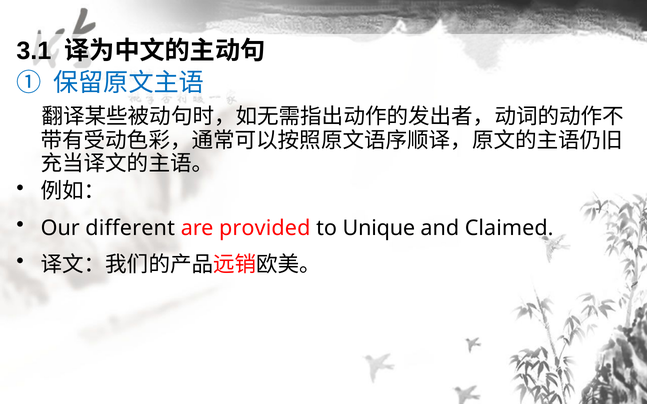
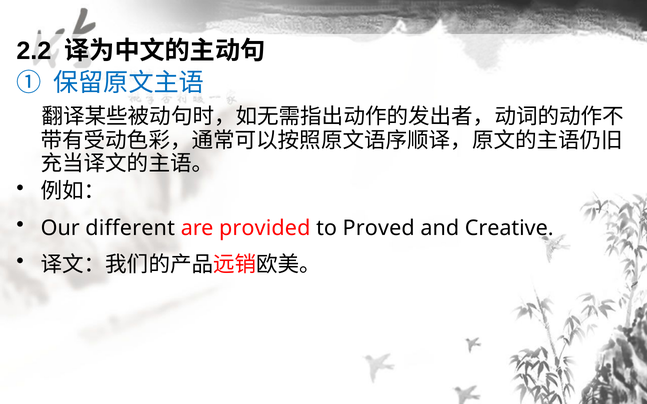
3.1: 3.1 -> 2.2 (34, 51)
Unique: Unique -> Proved (379, 228)
Claimed: Claimed -> Creative (509, 228)
